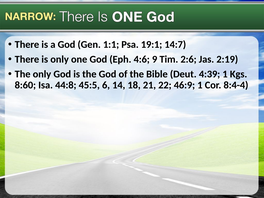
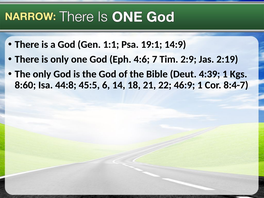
14:7: 14:7 -> 14:9 (175, 45)
9: 9 -> 7 (155, 59)
2:6: 2:6 -> 2:9 (189, 59)
8:4-4: 8:4-4 -> 8:4-7 (236, 85)
